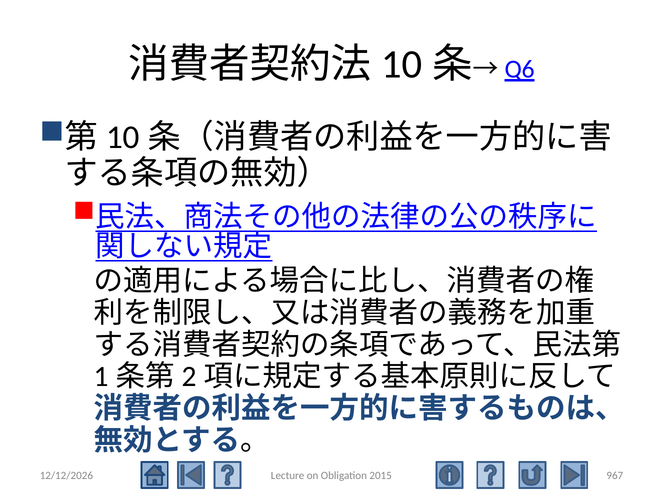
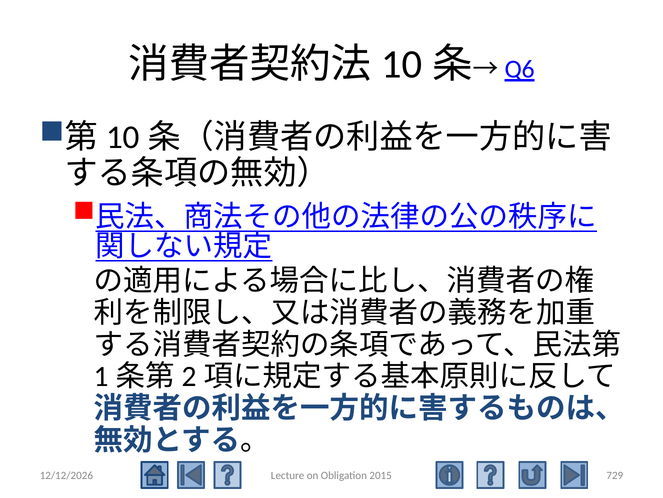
967: 967 -> 729 (615, 475)
